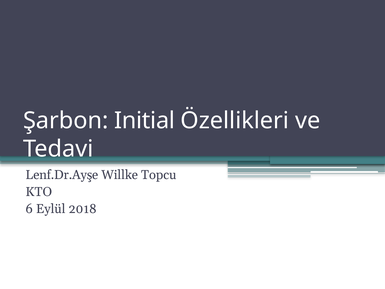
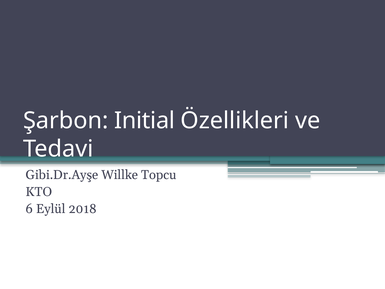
Lenf.Dr.Ayşe: Lenf.Dr.Ayşe -> Gibi.Dr.Ayşe (62, 175)
